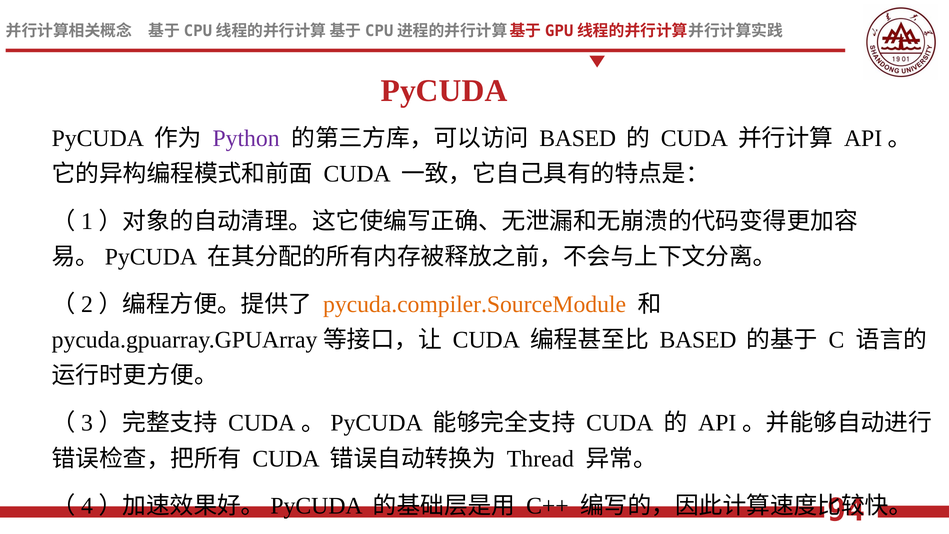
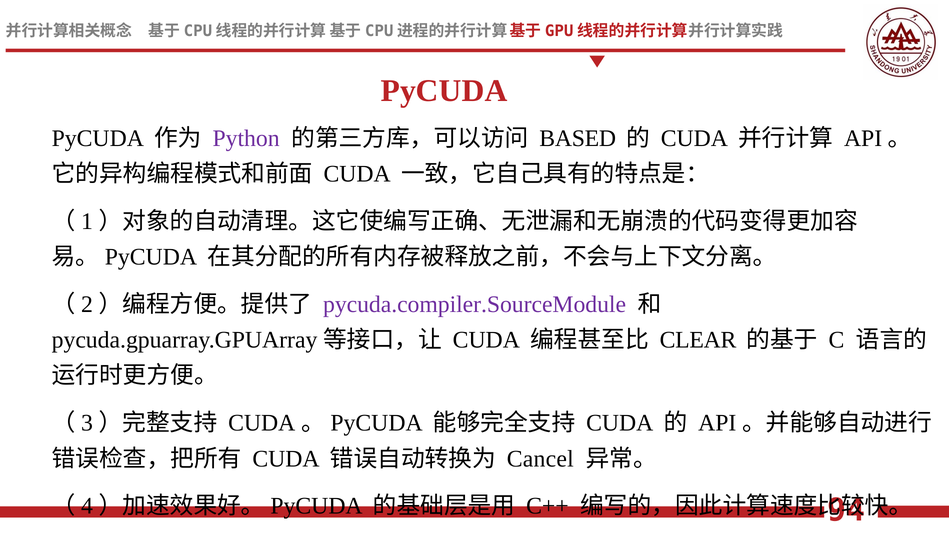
pycuda.compiler.SourceModule colour: orange -> purple (475, 304)
BASED: BASED -> CLEAR (698, 340)
Thread: Thread -> Cancel (540, 458)
